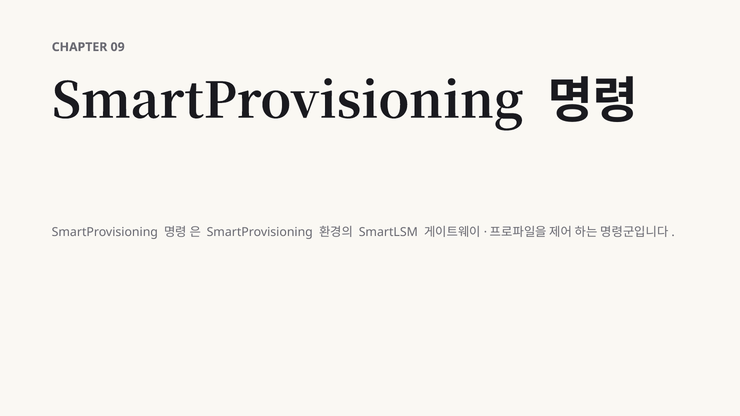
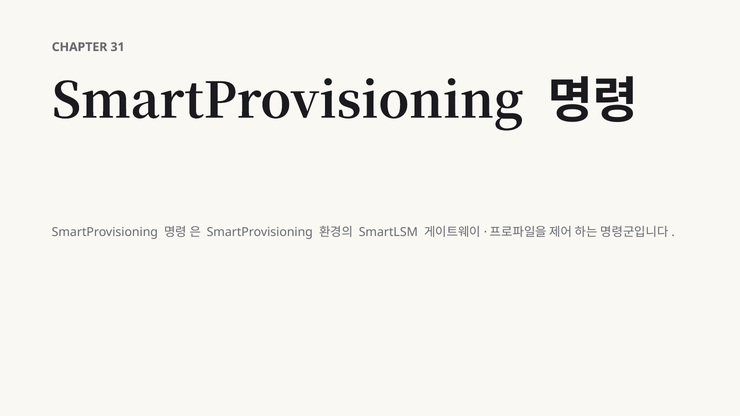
09: 09 -> 31 (118, 47)
